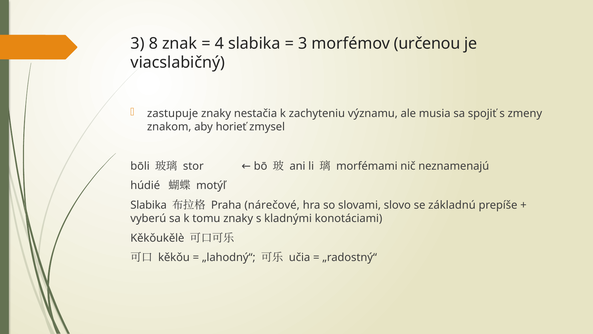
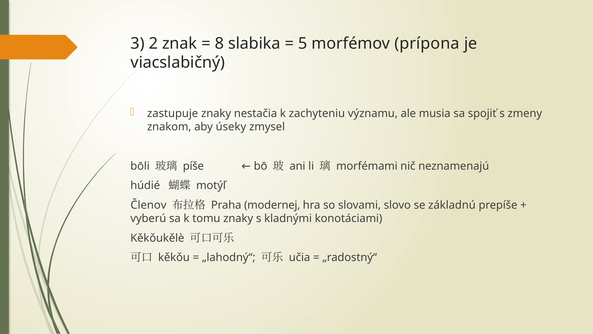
8: 8 -> 2 (153, 43)
4: 4 -> 8 (219, 43)
3: 3 -> 5 (303, 43)
určenou: určenou -> prípona (427, 43)
horieť: horieť -> úseky (231, 127)
stor: stor -> píše (193, 166)
Slabika: Slabika -> Členov (148, 205)
nárečové: nárečové -> modernej (272, 205)
